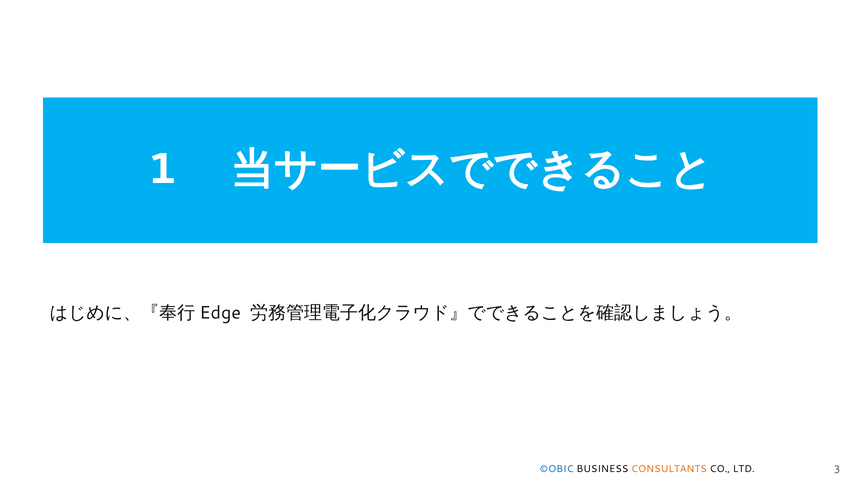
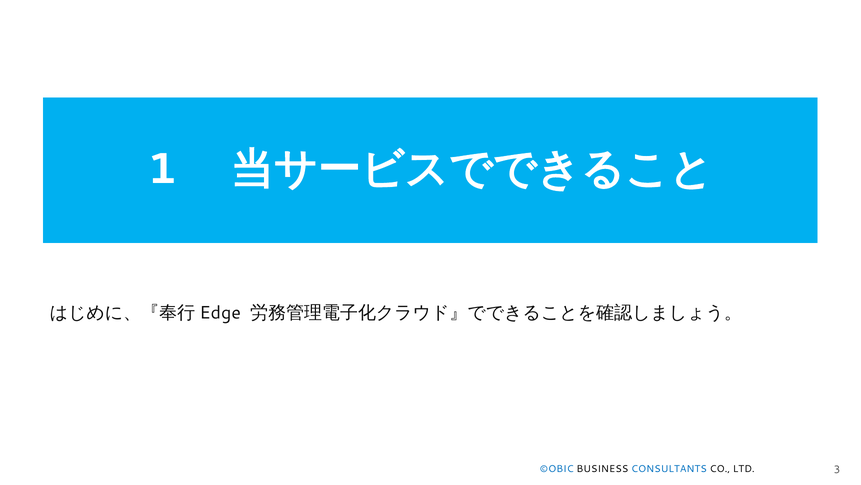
CONSULTANTS colour: orange -> blue (669, 468)
